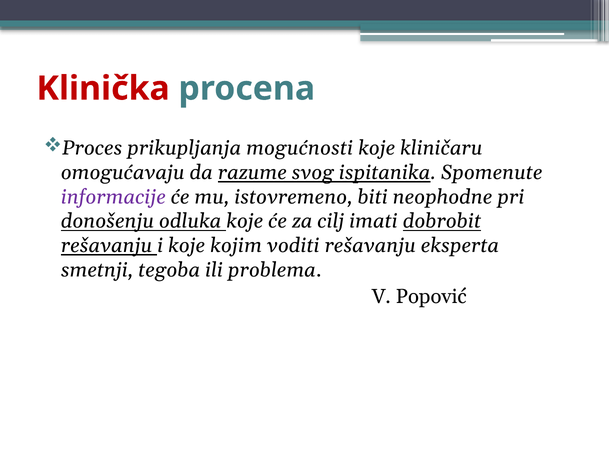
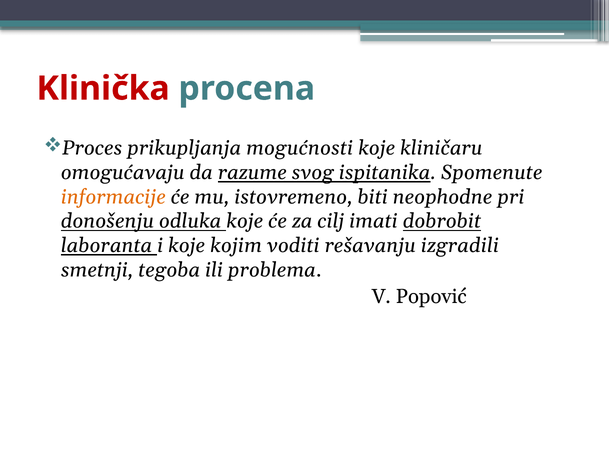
informacije colour: purple -> orange (113, 197)
rešavanju: rešavanju -> laboranta (107, 246)
eksperta: eksperta -> izgradili (460, 246)
